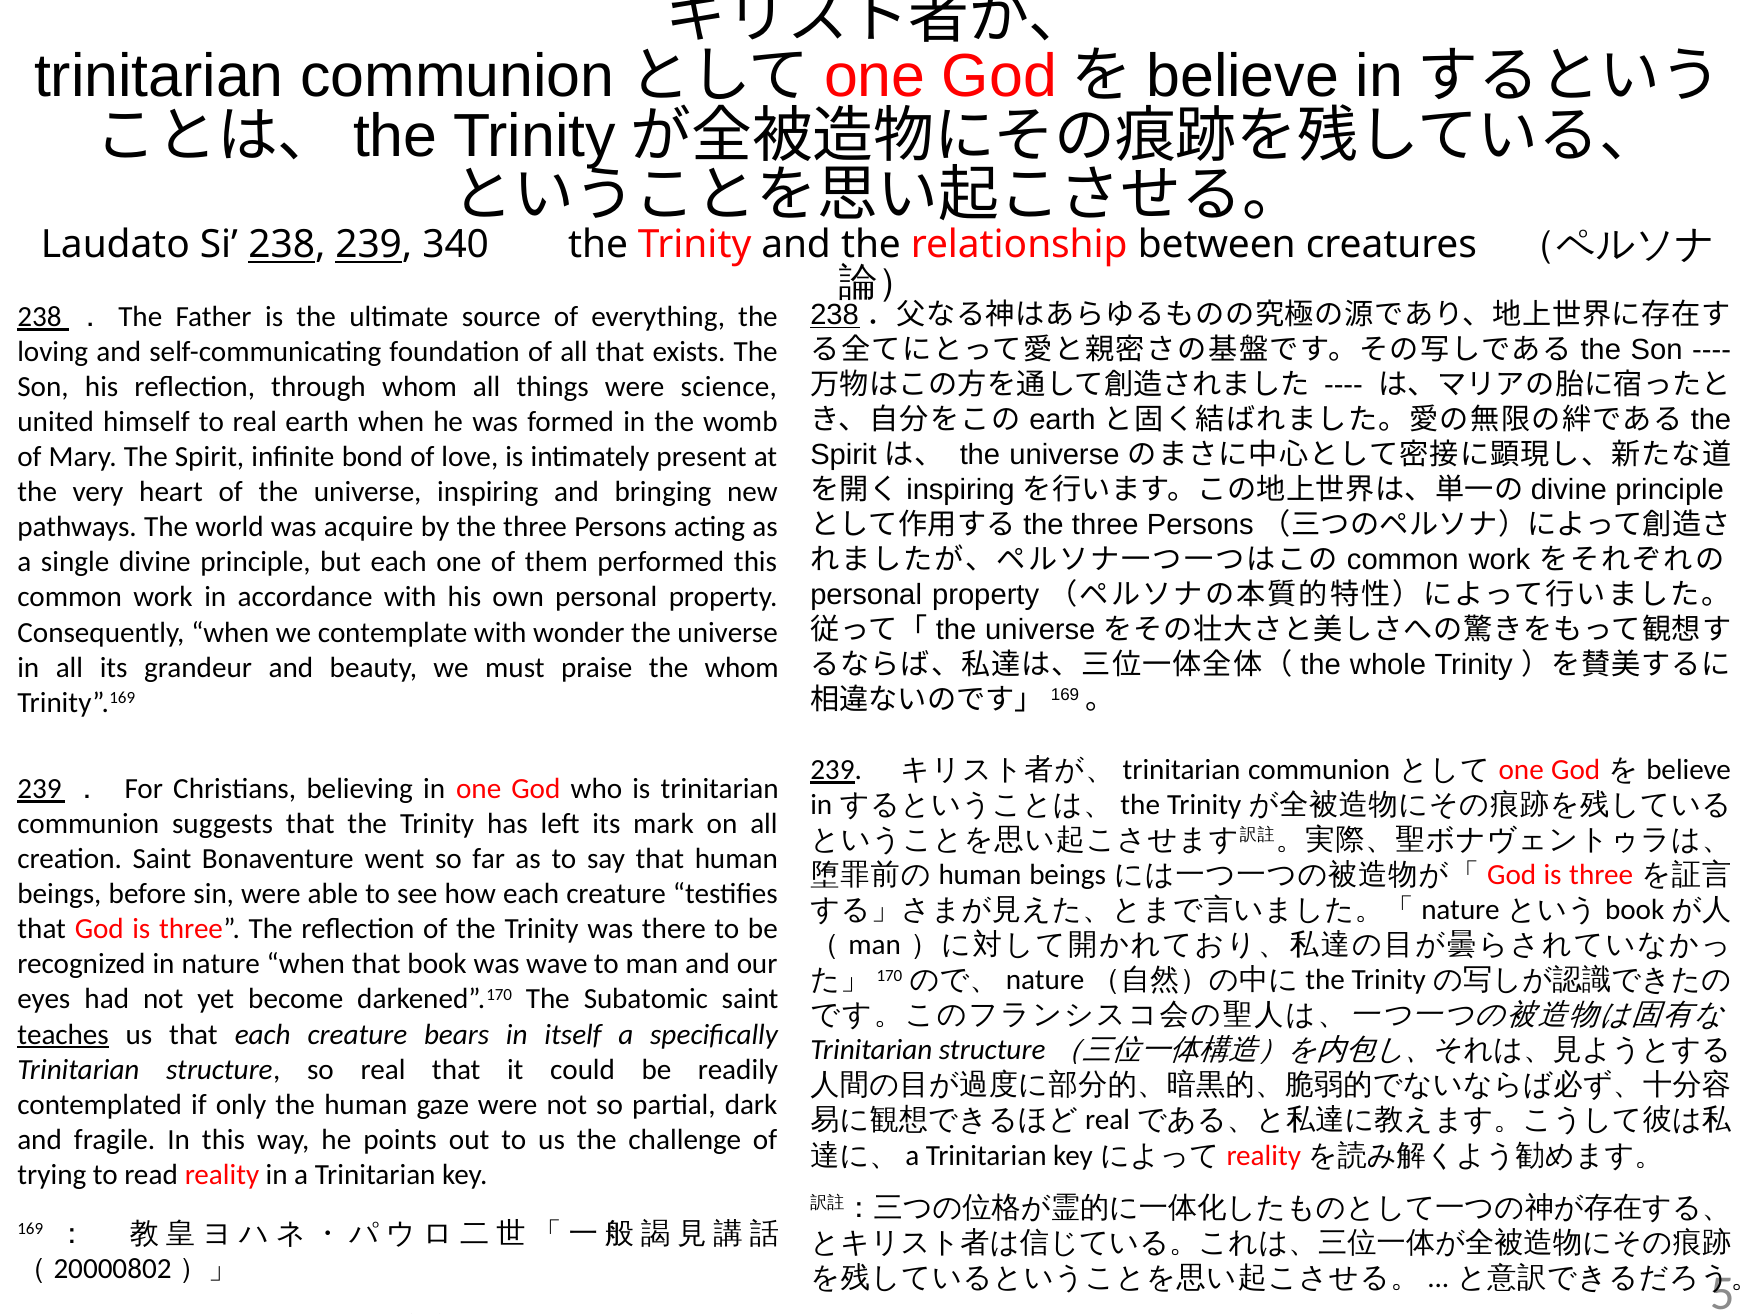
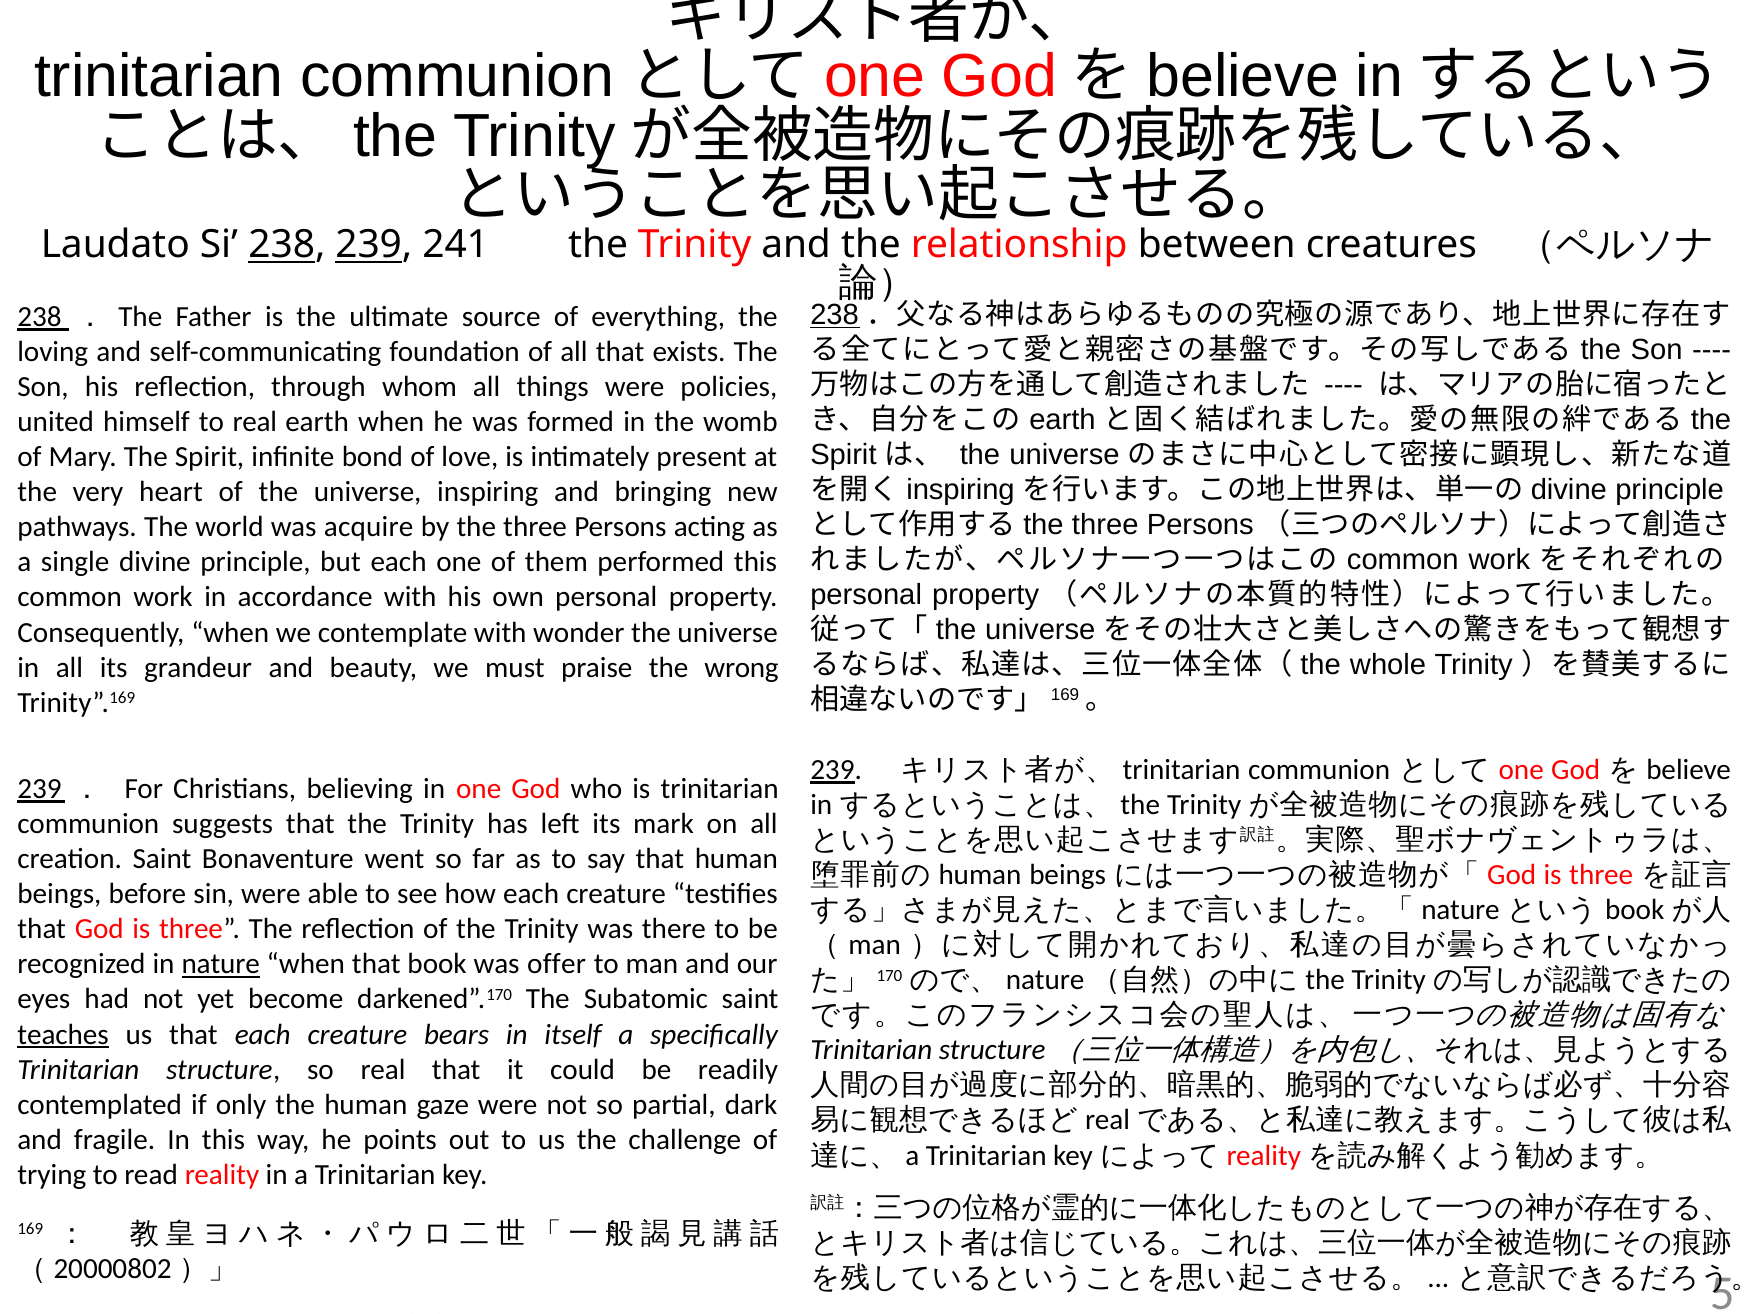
340: 340 -> 241 (456, 244)
science: science -> policies (729, 387)
the whom: whom -> wrong (742, 667)
nature underline: none -> present (221, 964)
wave: wave -> offer (557, 964)
